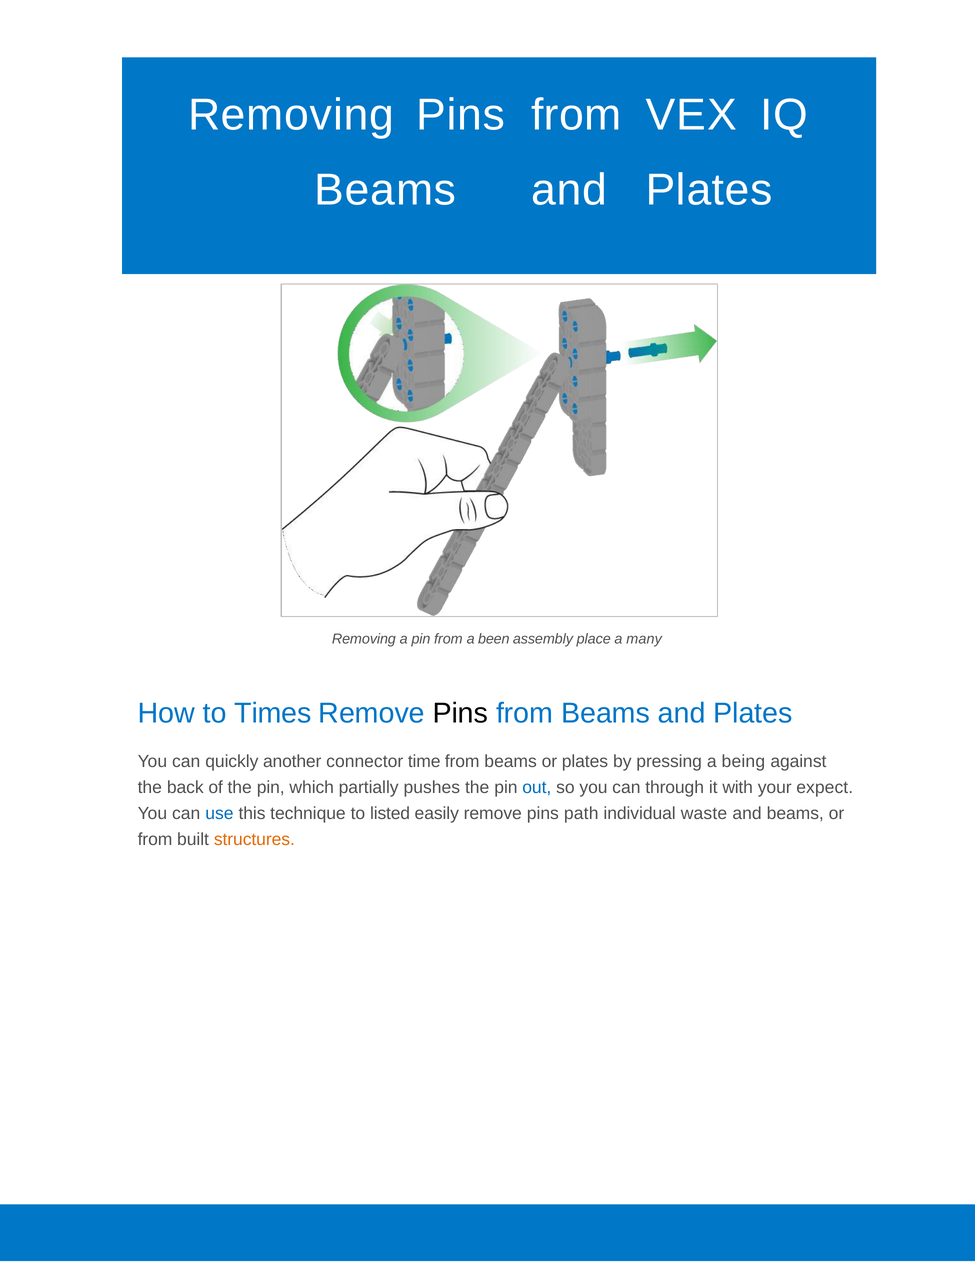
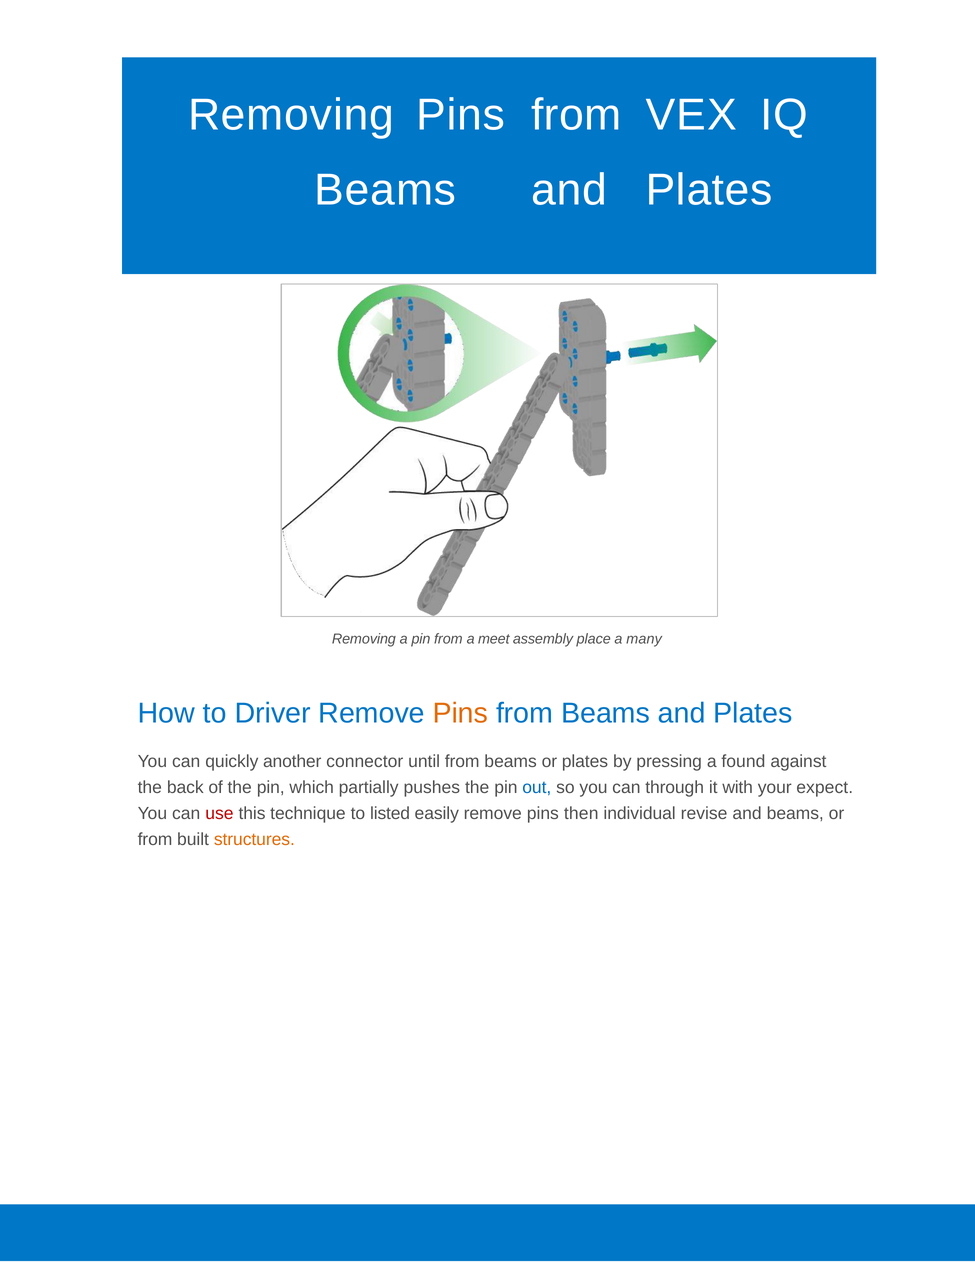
been: been -> meet (494, 639)
Times: Times -> Driver (273, 713)
Pins colour: black -> orange (460, 713)
time: time -> until (424, 761)
being: being -> found (743, 761)
use colour: blue -> red (219, 813)
path: path -> then (581, 813)
waste: waste -> revise (704, 813)
